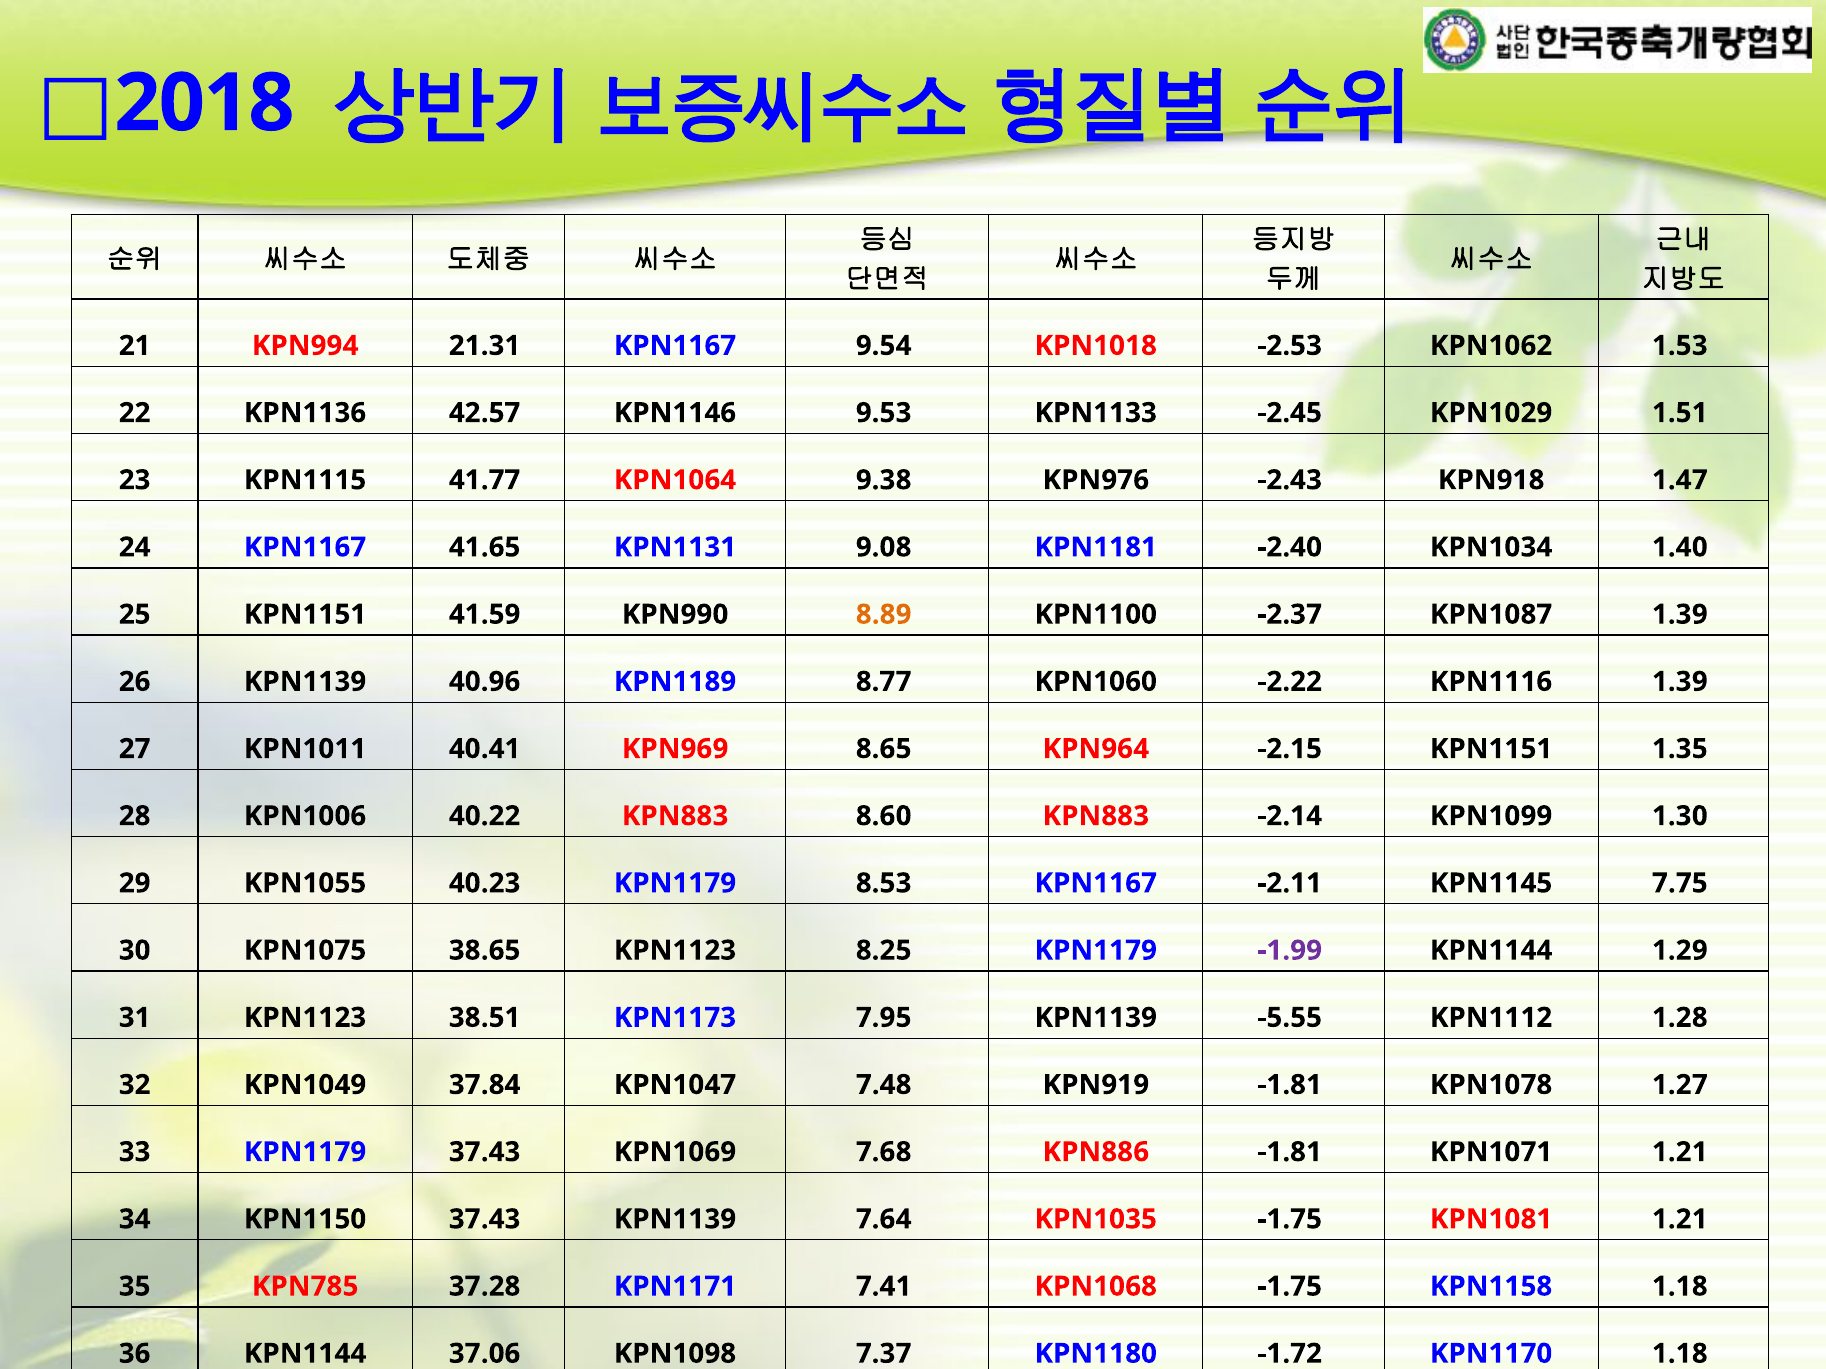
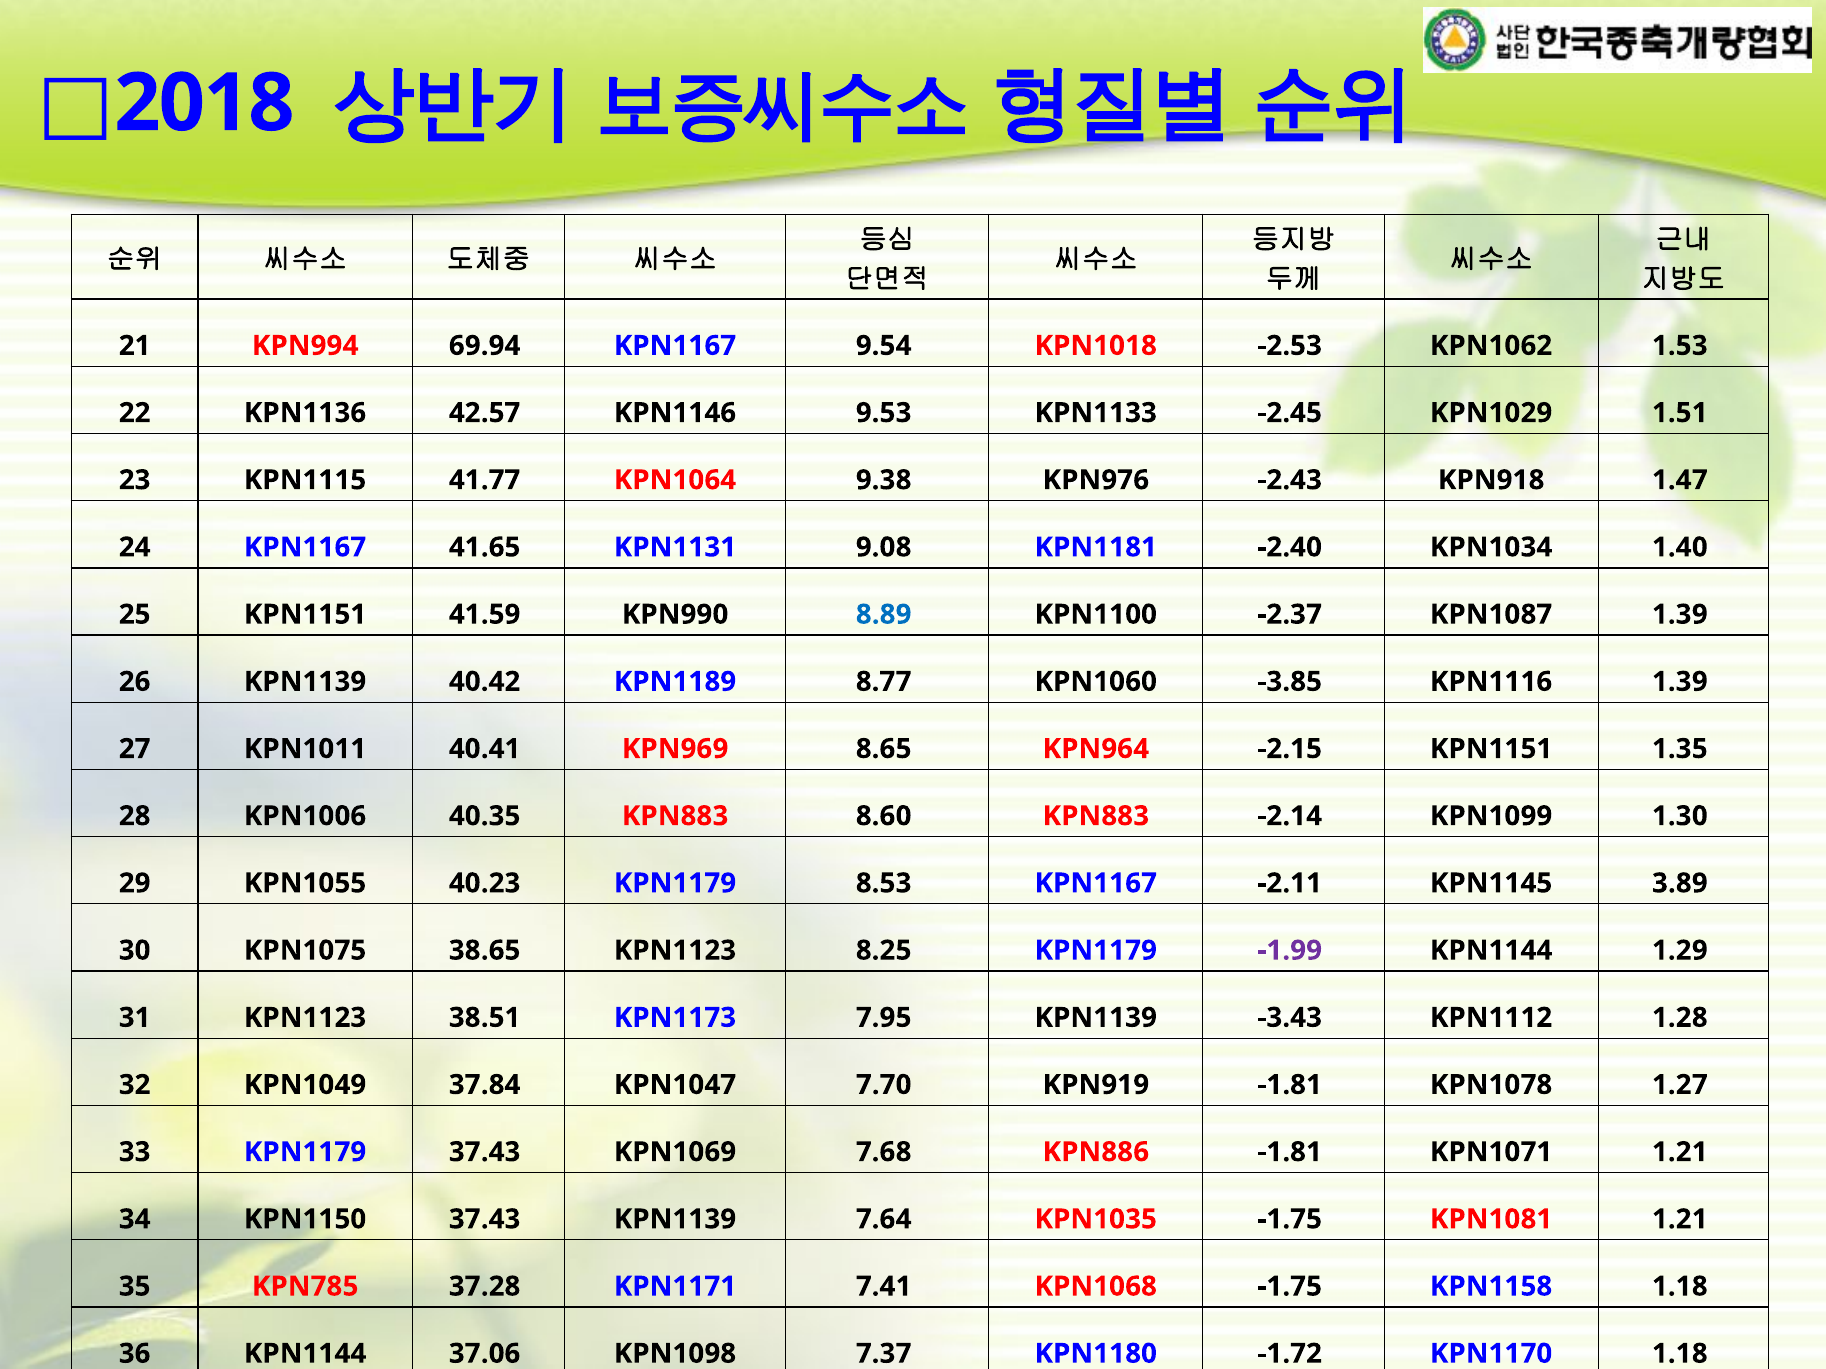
21.31: 21.31 -> 69.94 (485, 346)
8.89 colour: orange -> blue (884, 615)
40.96: 40.96 -> 40.42 (485, 682)
-2.22: -2.22 -> -3.85 (1290, 682)
40.22: 40.22 -> 40.35 (485, 816)
7.75: 7.75 -> 3.89 (1680, 884)
-5.55: -5.55 -> -3.43 (1290, 1018)
7.48: 7.48 -> 7.70 (884, 1085)
